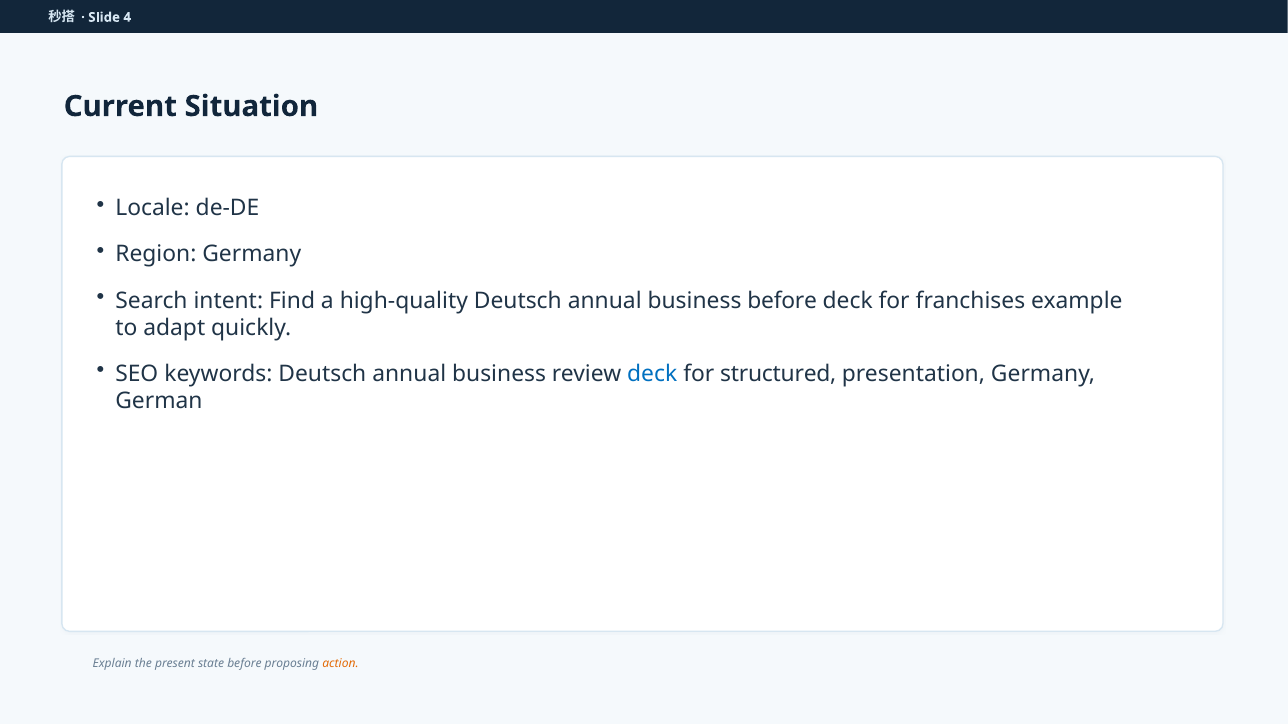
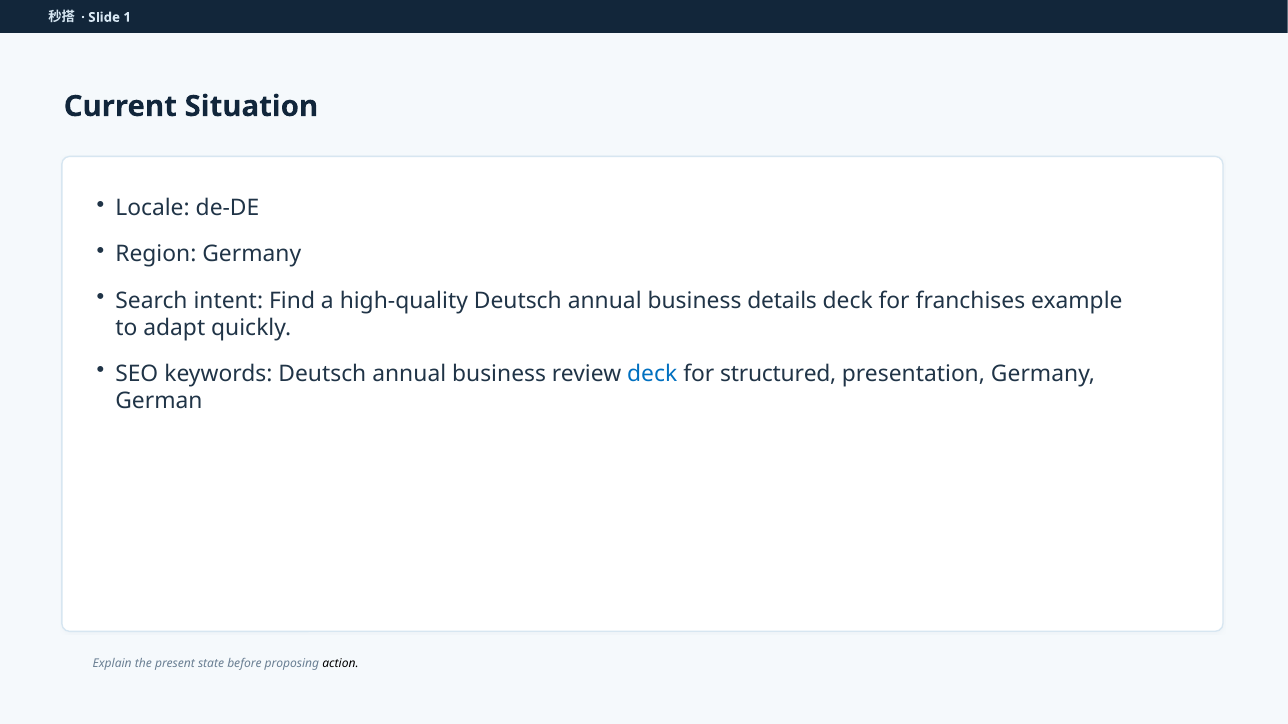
4: 4 -> 1 (127, 17)
business before: before -> details (782, 301)
action colour: orange -> black (341, 663)
